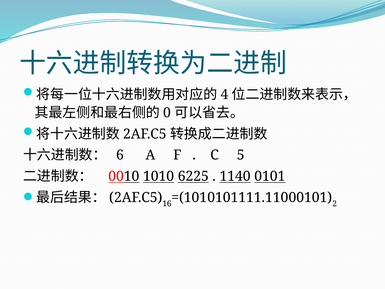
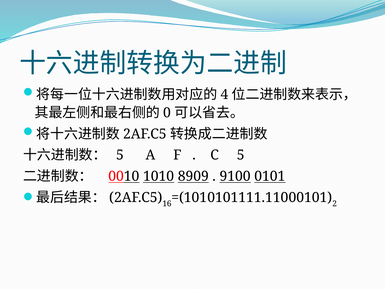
6: 6 -> 5 (120, 155)
6225: 6225 -> 8909 (193, 176)
1140: 1140 -> 9100 (235, 176)
